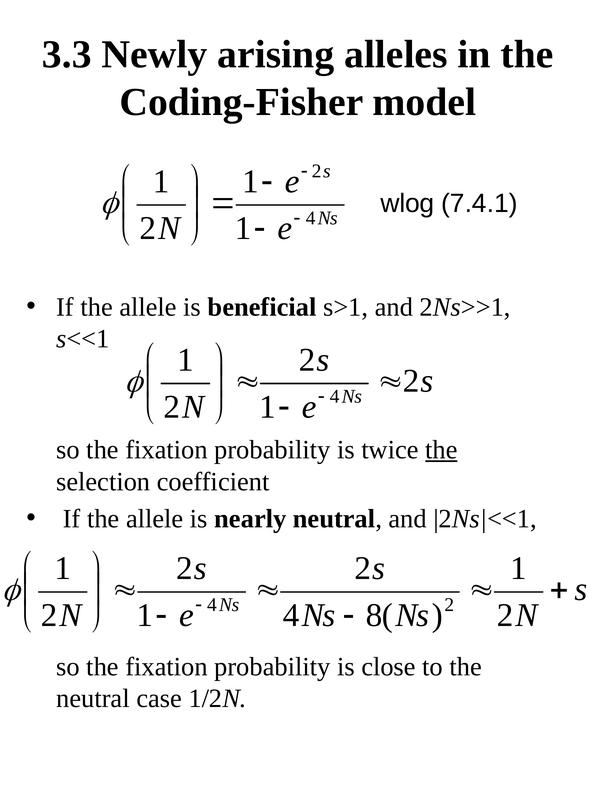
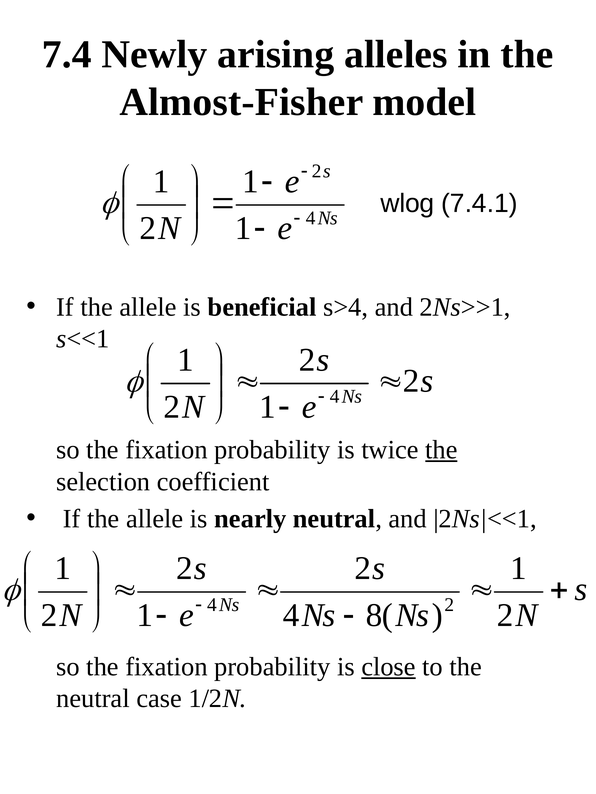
3.3: 3.3 -> 7.4 (67, 54)
Coding-Fisher: Coding-Fisher -> Almost-Fisher (241, 102)
s>1: s>1 -> s>4 (346, 307)
close underline: none -> present (389, 667)
